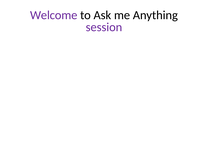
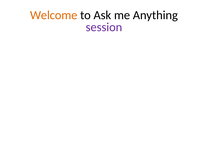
Welcome colour: purple -> orange (54, 15)
